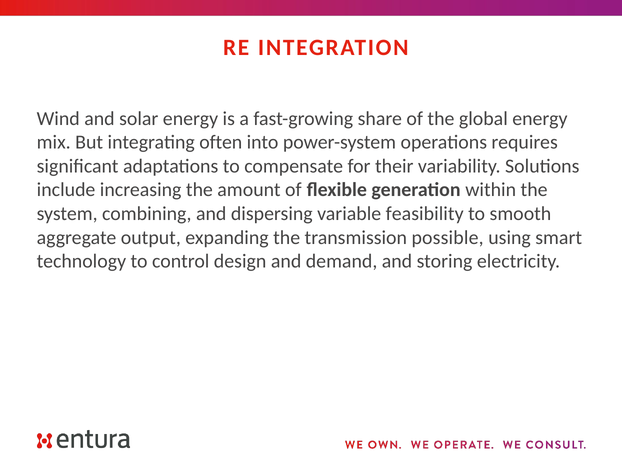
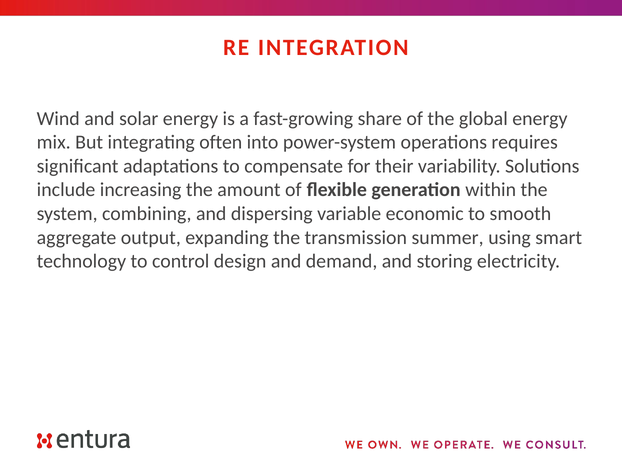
feasibility: feasibility -> economic (425, 214)
possible: possible -> summer (448, 238)
